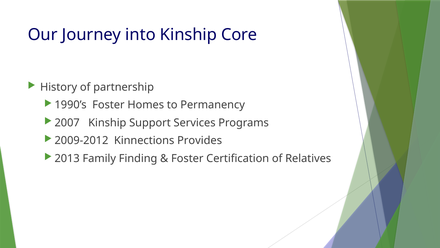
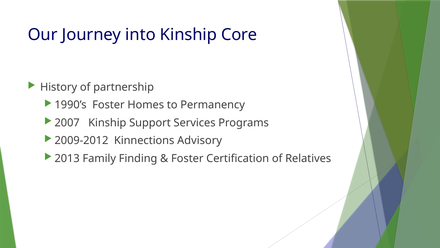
Provides: Provides -> Advisory (200, 140)
